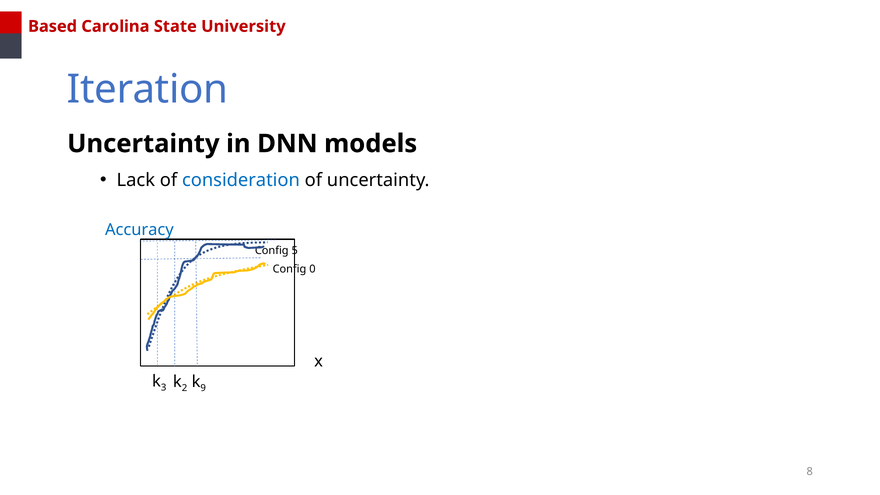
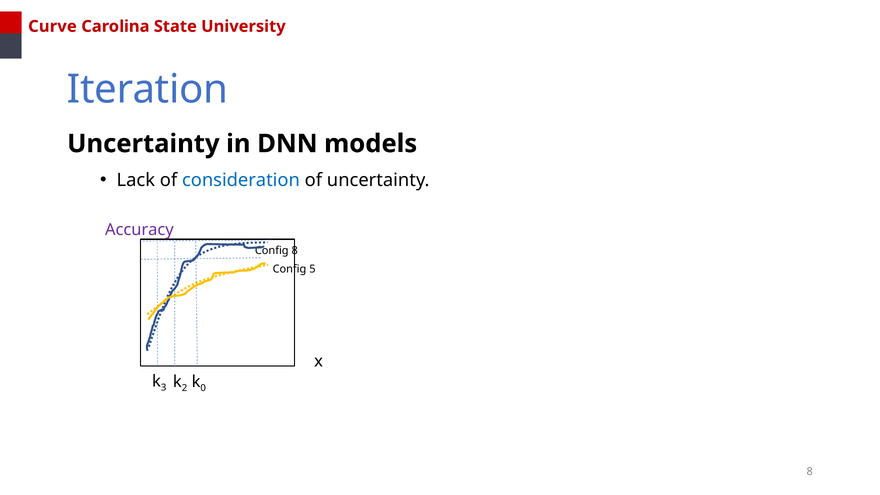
Based: Based -> Curve (52, 26)
Accuracy colour: blue -> purple (139, 230)
Config 5: 5 -> 8 (295, 250)
0: 0 -> 5 (312, 269)
9: 9 -> 0 (203, 388)
